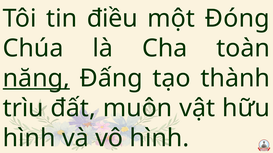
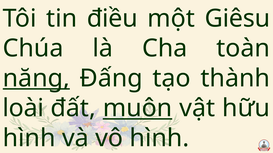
Đóng: Đóng -> Giêsu (237, 18)
trìu: trìu -> loài (23, 109)
muôn underline: none -> present (138, 109)
